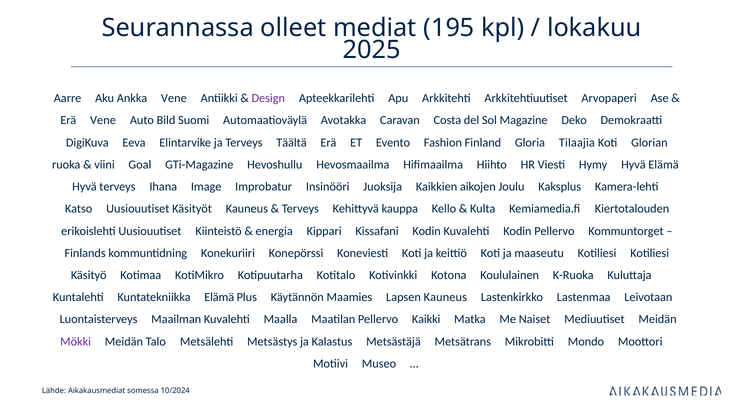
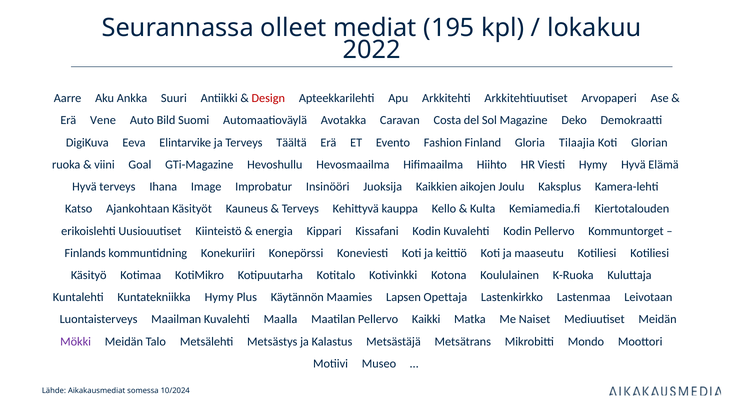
2025: 2025 -> 2022 (372, 50)
Ankka Vene: Vene -> Suuri (174, 98)
Design colour: purple -> red (268, 98)
Katso Uusiouutiset: Uusiouutiset -> Ajankohtaan (138, 209)
Kuntatekniikka Elämä: Elämä -> Hymy (219, 297)
Lapsen Kauneus: Kauneus -> Opettaja (445, 297)
